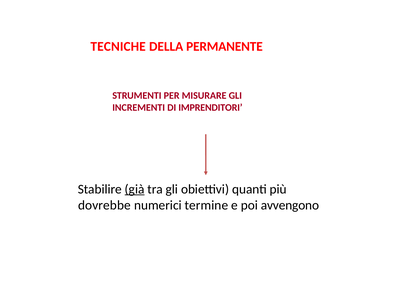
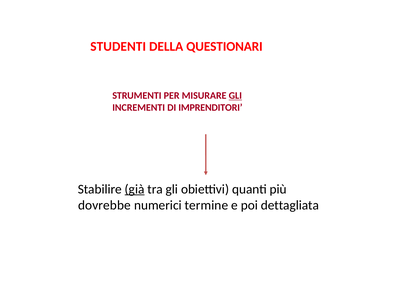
TECNICHE: TECNICHE -> STUDENTI (118, 46)
PERMANENTE: PERMANENTE -> QUESTIONARI (224, 46)
GLI underline: none -> present (235, 95)
avvengono: avvengono -> dettagliata (290, 205)
